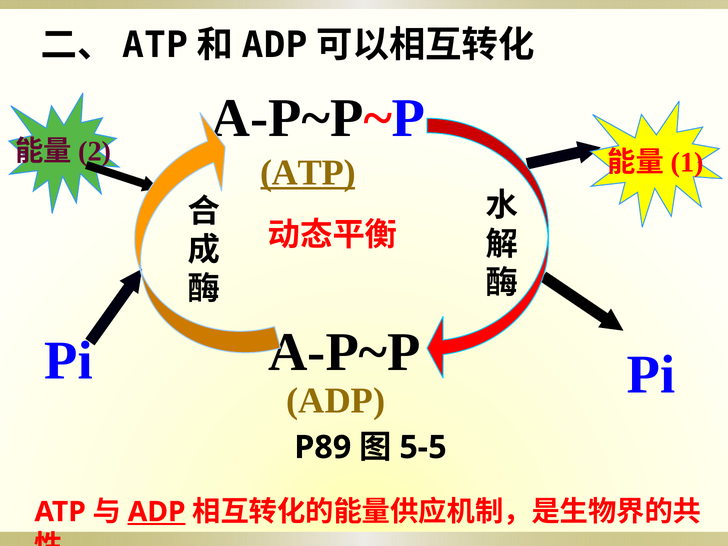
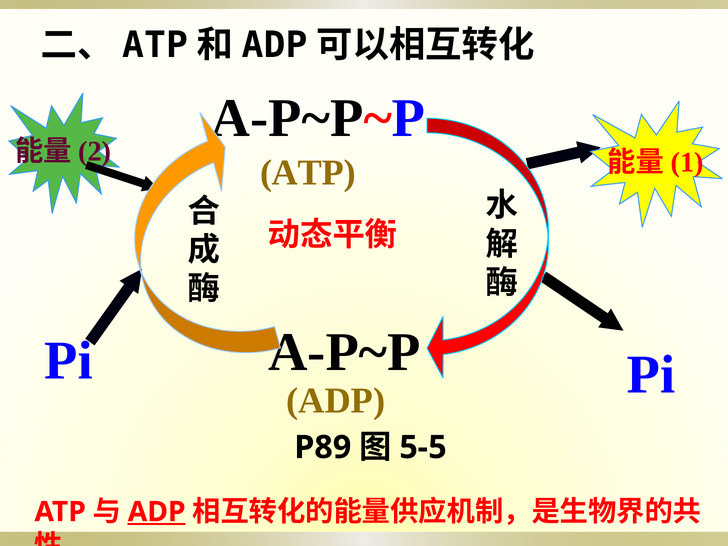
ATP underline: present -> none (308, 173)
